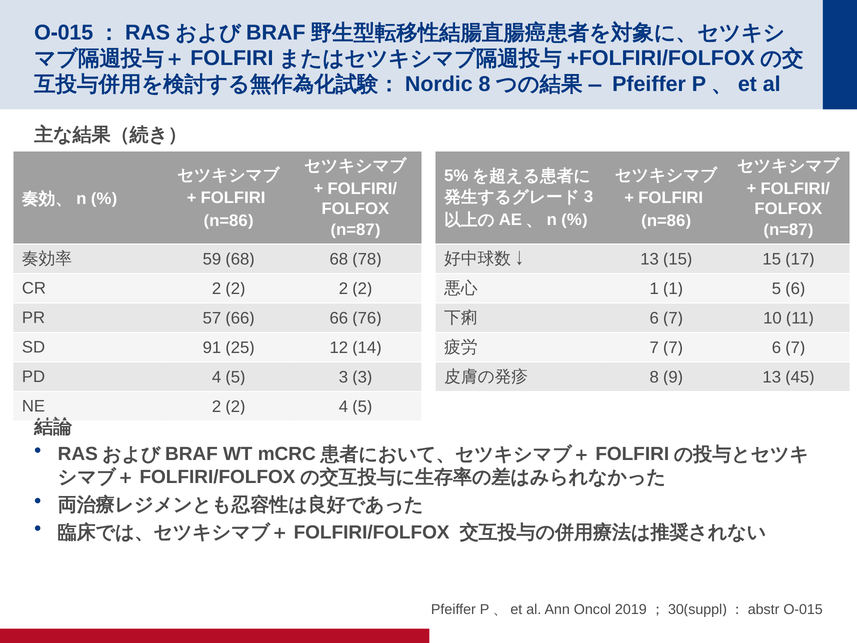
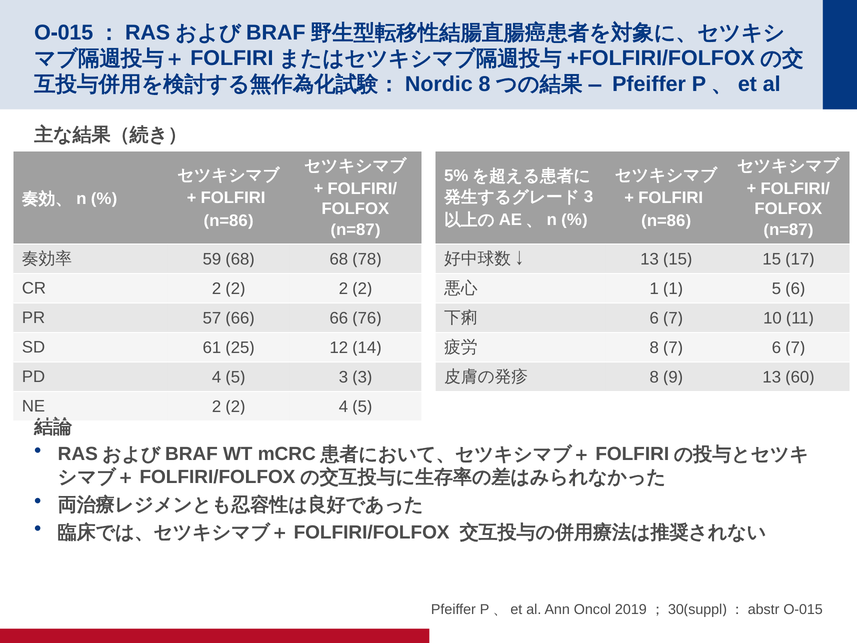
91: 91 -> 61 (212, 348)
7: 7 -> 8 (654, 348)
45: 45 -> 60 (800, 377)
